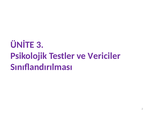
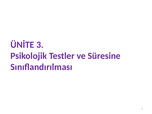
Vericiler: Vericiler -> Süresine (104, 56)
